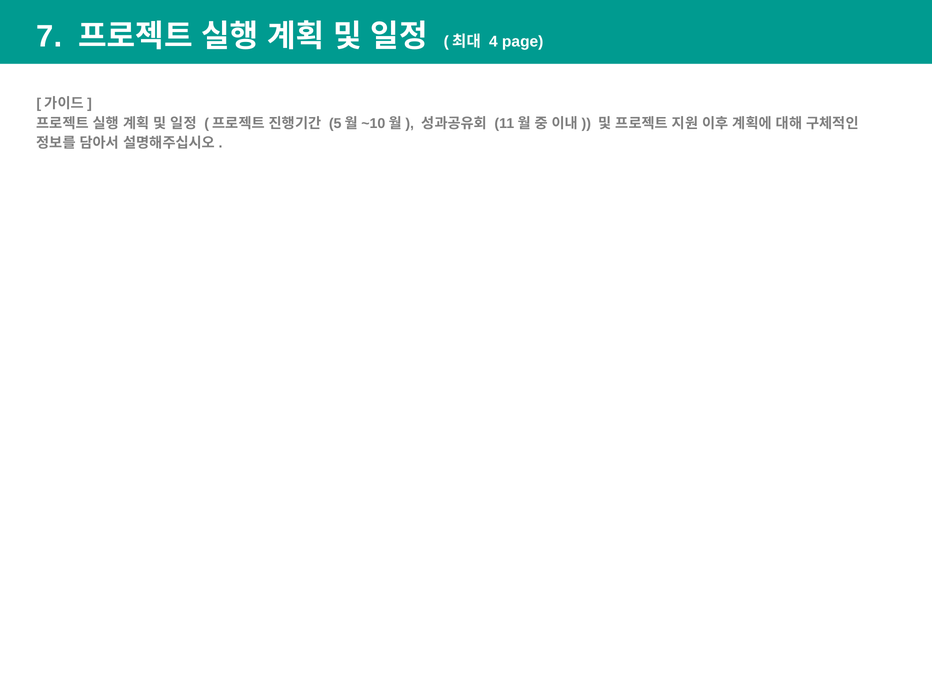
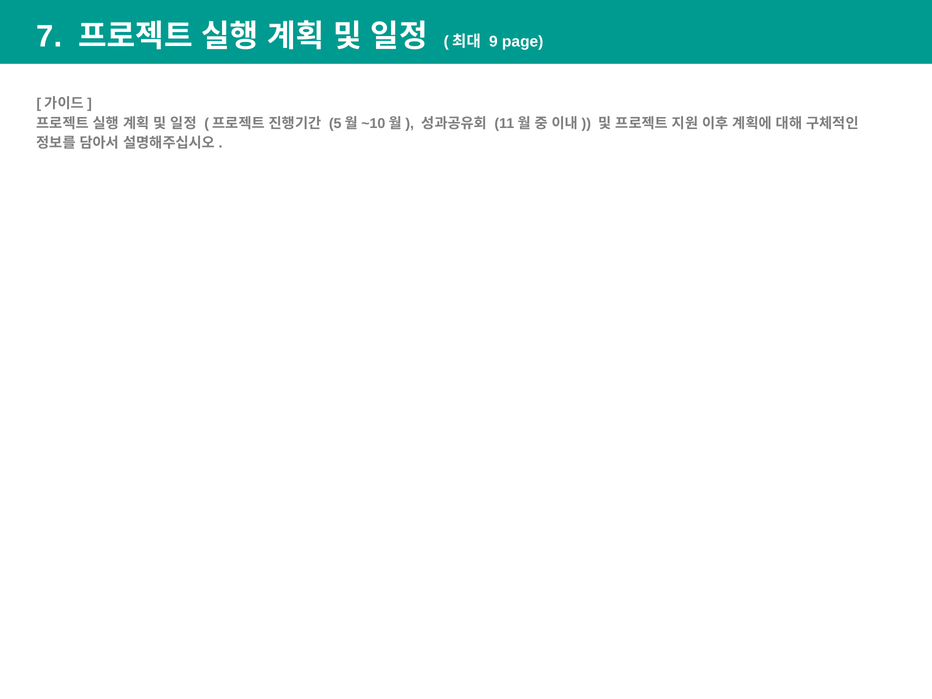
4: 4 -> 9 (493, 42)
